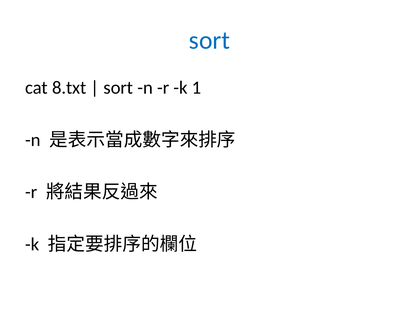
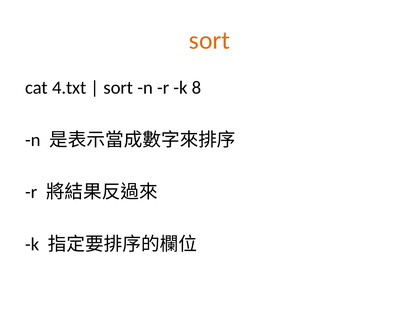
sort colour: blue -> orange (209, 41)
8.txt: 8.txt -> 4.txt (69, 88)
1: 1 -> 8 (197, 88)
